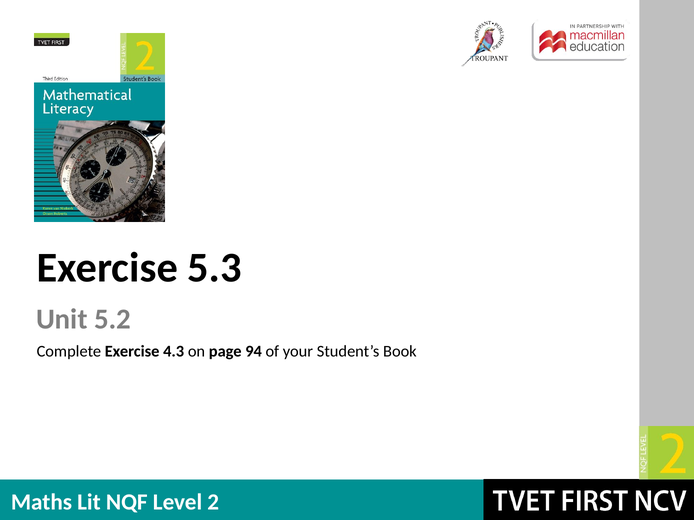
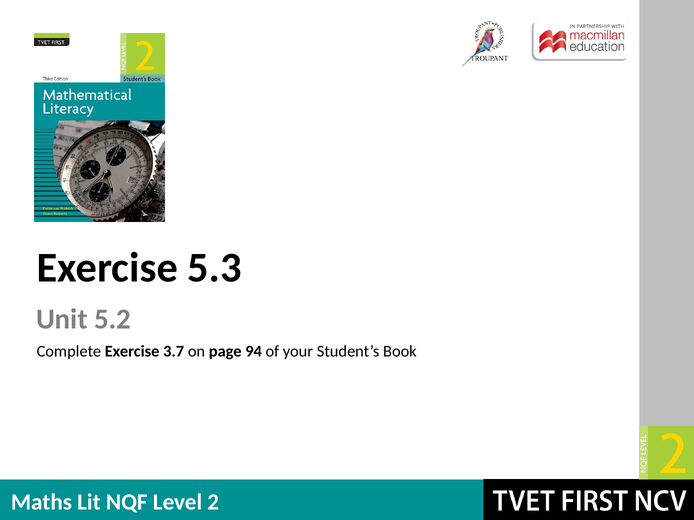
4.3: 4.3 -> 3.7 (174, 352)
